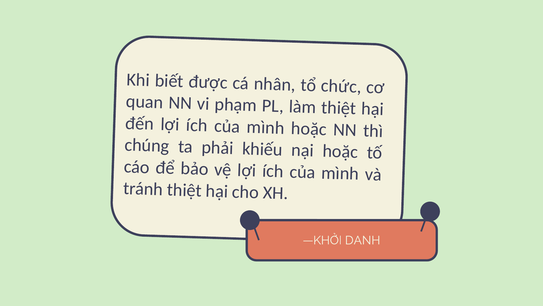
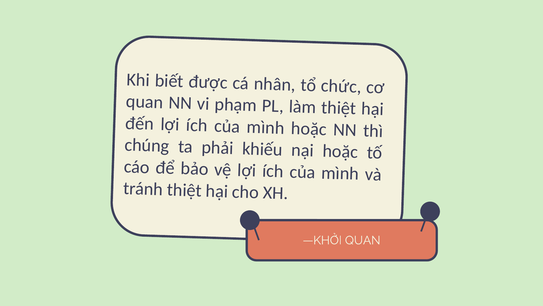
—KHỞI DANH: DANH -> QUAN (363, 240)
